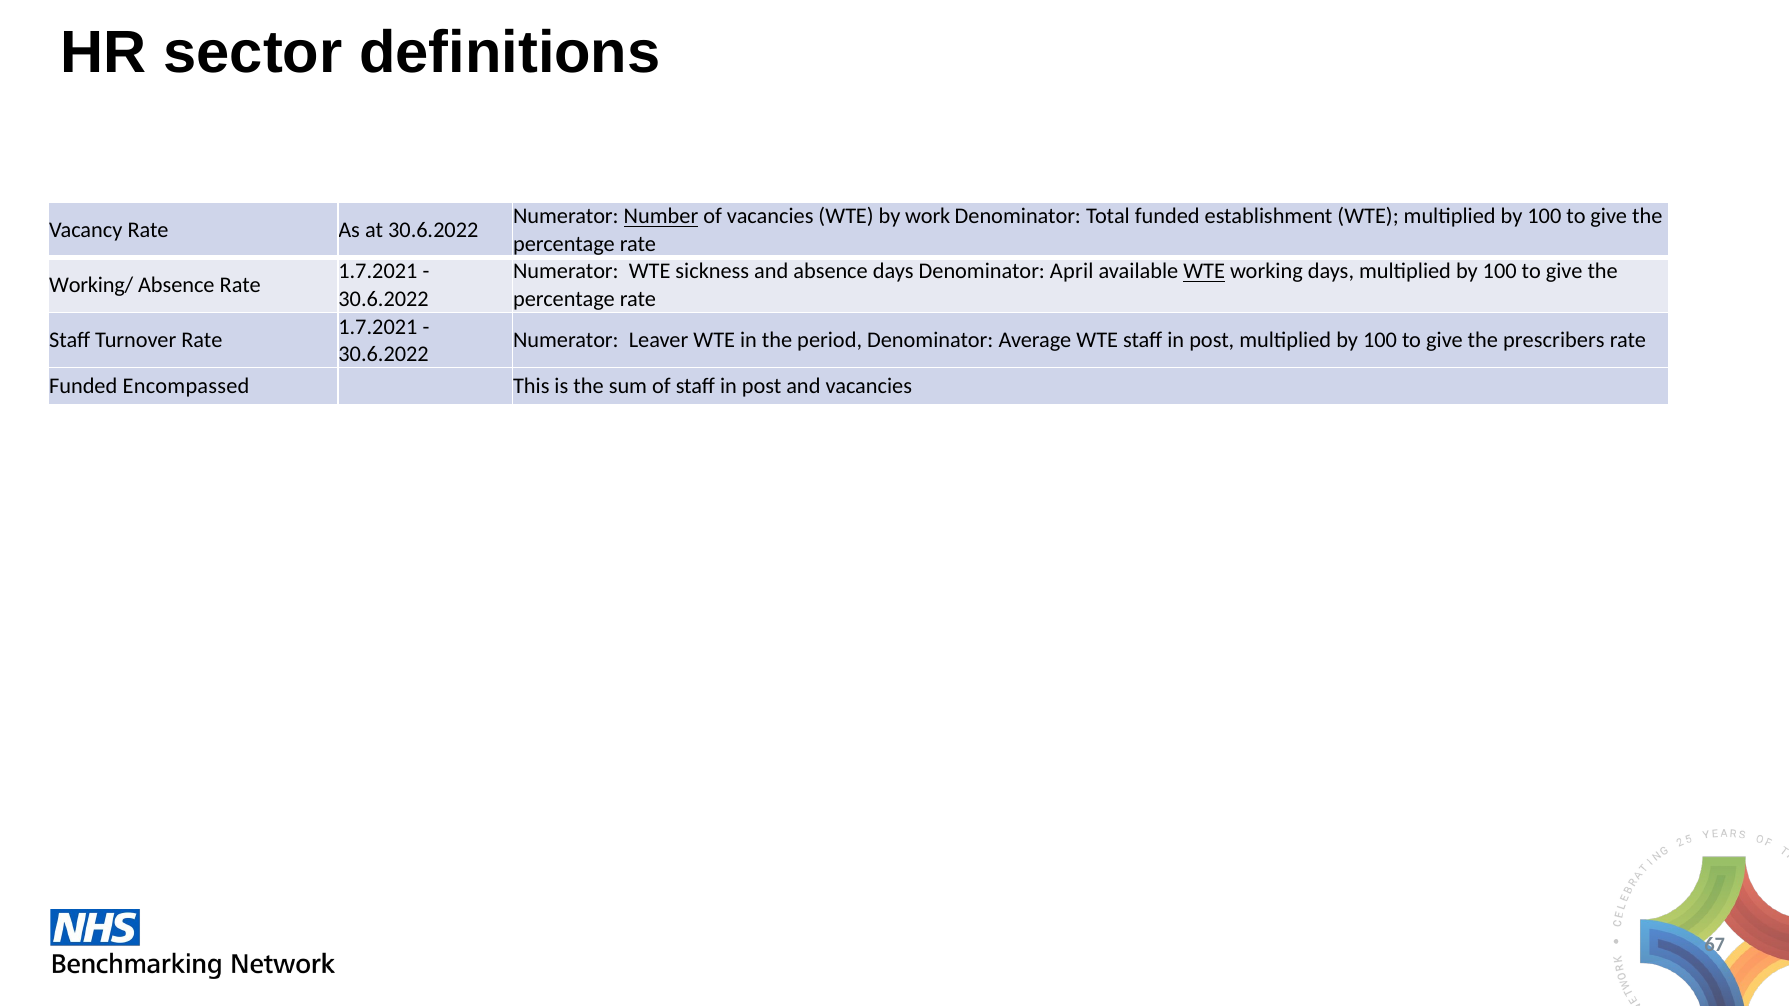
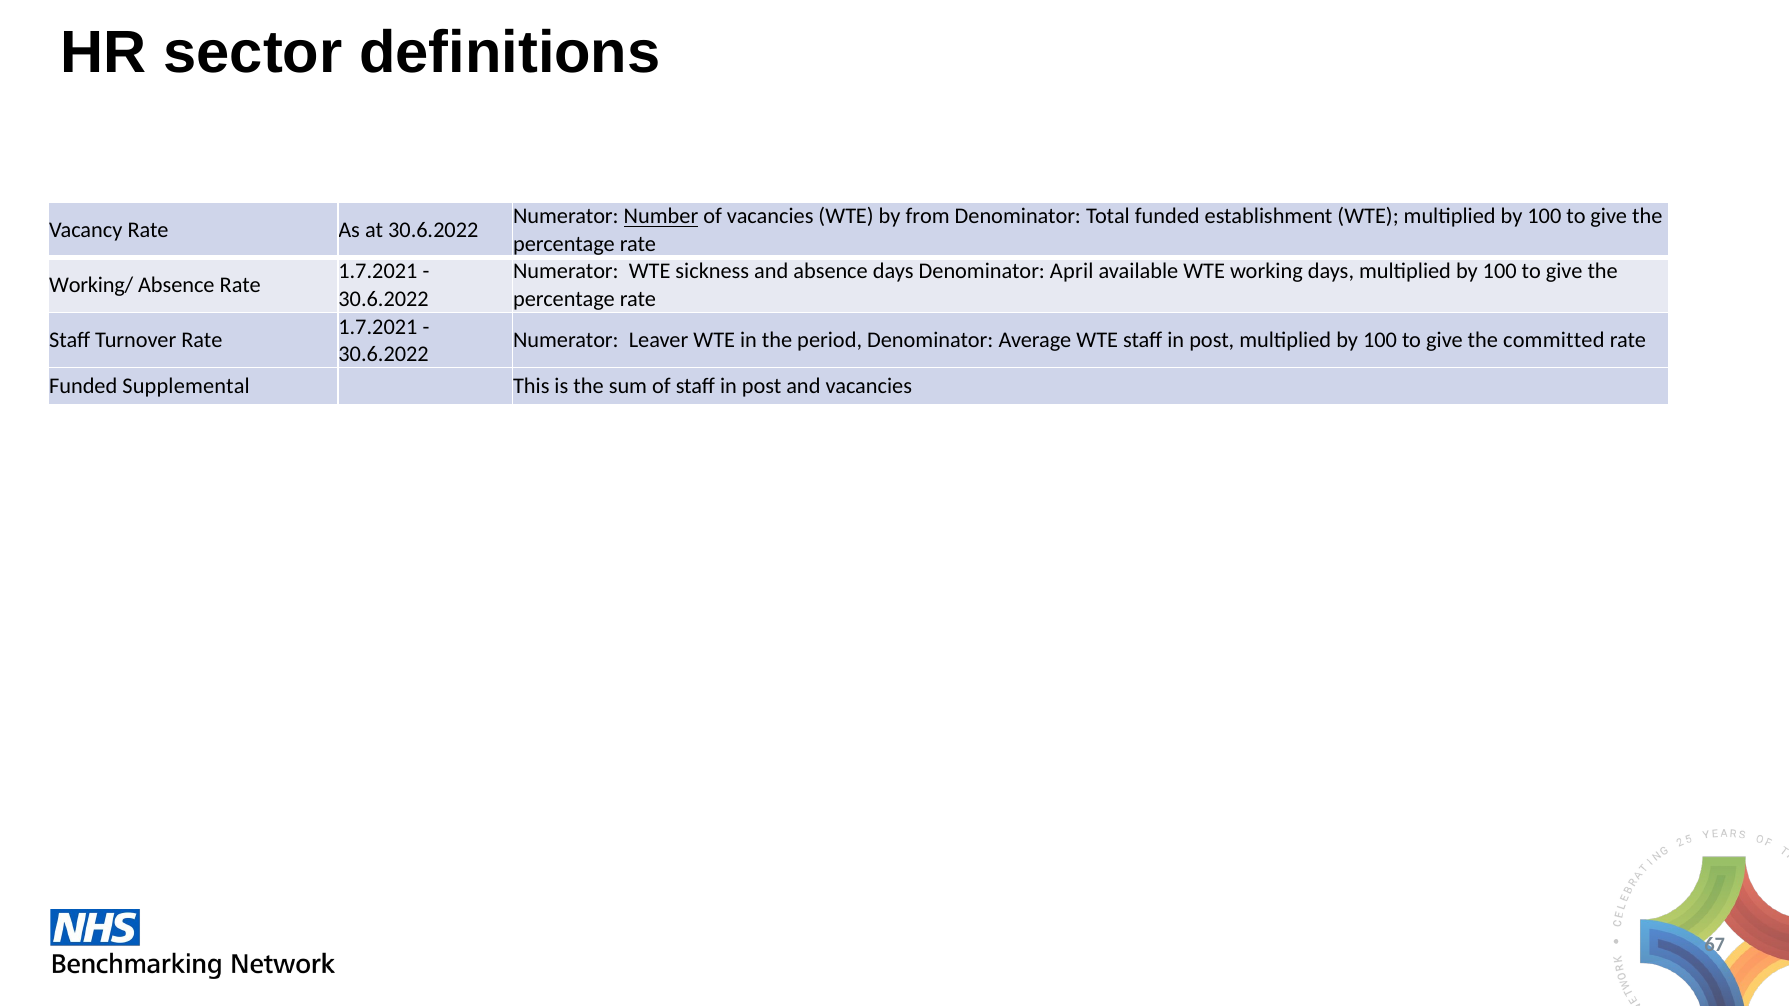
work: work -> from (928, 217)
WTE underline: present -> none (1204, 272)
prescribers: prescribers -> committed (1554, 340)
Encompassed: Encompassed -> Supplemental (186, 387)
